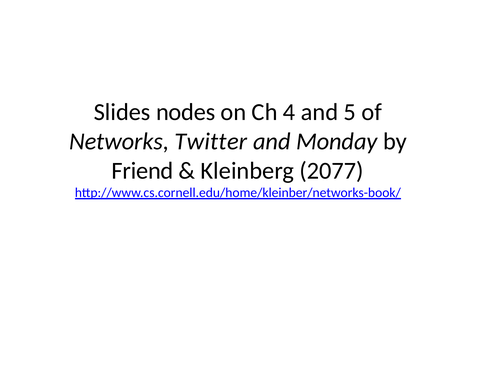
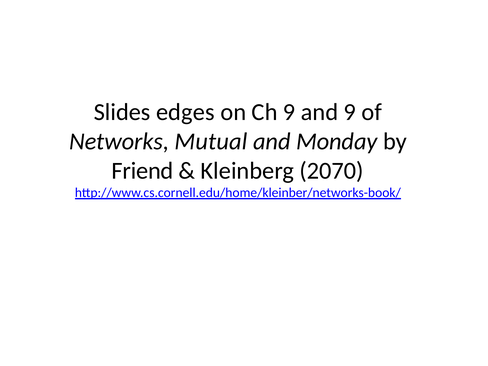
nodes: nodes -> edges (185, 112)
Ch 4: 4 -> 9 (289, 112)
and 5: 5 -> 9 (350, 112)
Twitter: Twitter -> Mutual (211, 142)
2077: 2077 -> 2070 (332, 171)
